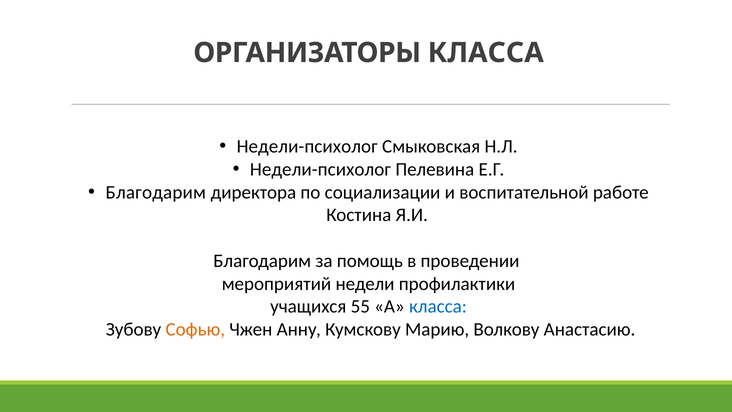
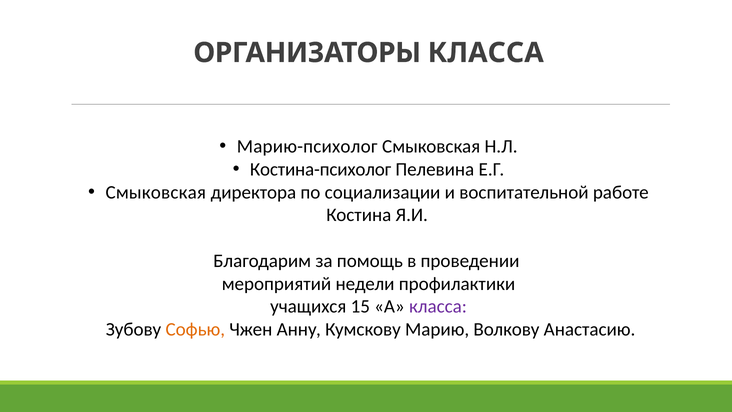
Недели-психолог: Недели-психолог -> Марию-психолог (307, 146)
Недели-психолог: Недели-психолог -> Костина-психолог (321, 169)
Благодарим: Благодарим -> Смыковская (156, 192)
55: 55 -> 15 (360, 307)
класса colour: blue -> purple (438, 307)
